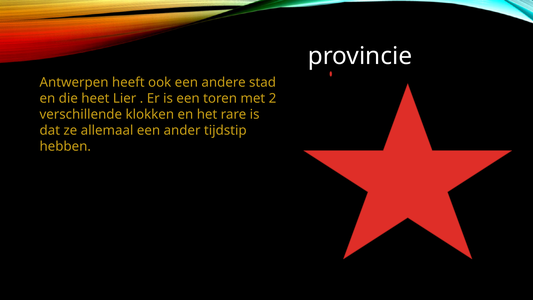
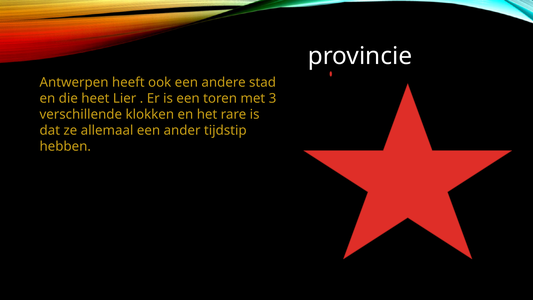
2: 2 -> 3 (273, 98)
